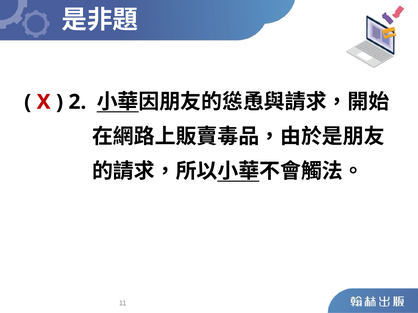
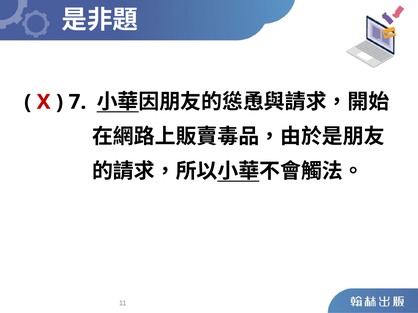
2: 2 -> 7 (77, 102)
